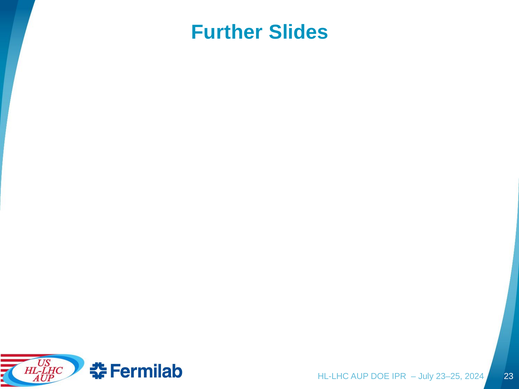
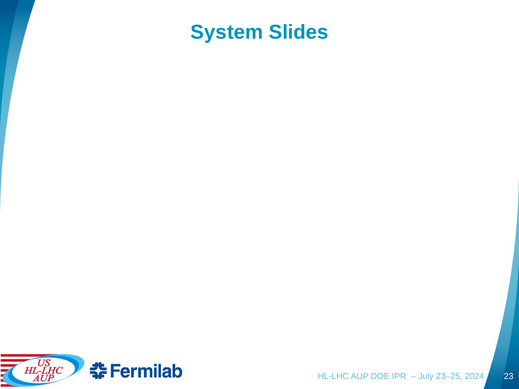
Further: Further -> System (227, 32)
